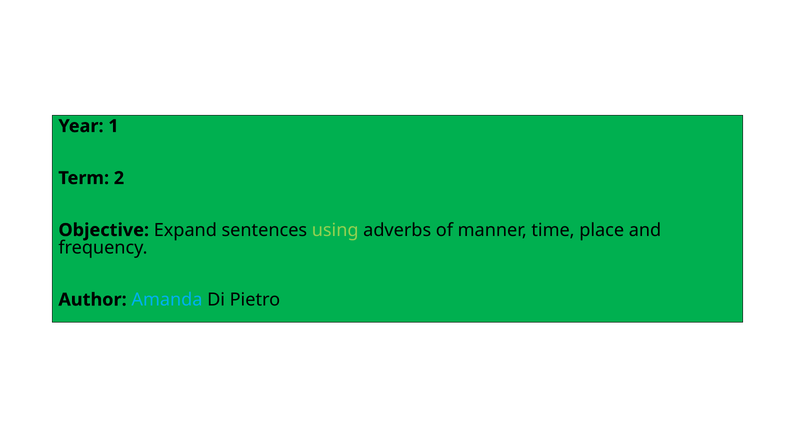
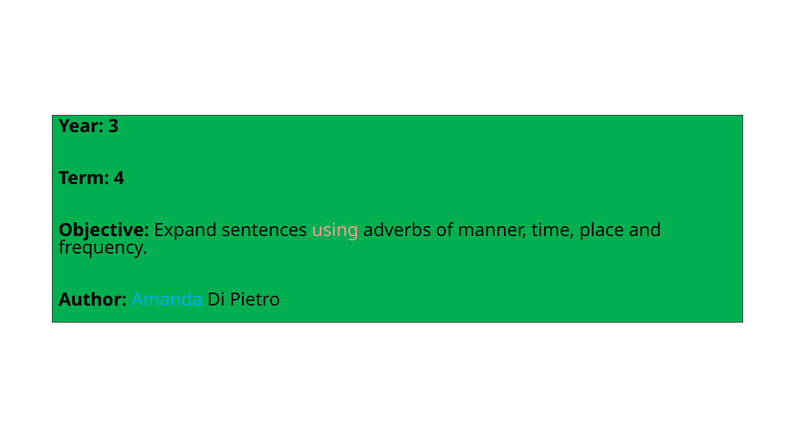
1: 1 -> 3 (113, 126)
2: 2 -> 4 (119, 178)
using colour: light green -> pink (335, 230)
